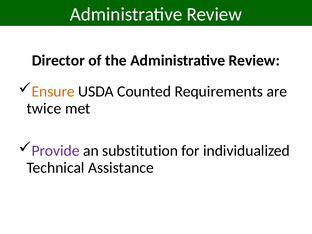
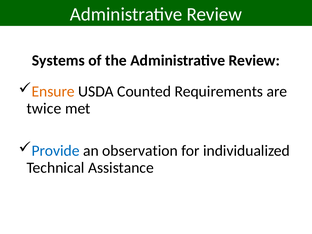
Director: Director -> Systems (58, 60)
Provide colour: purple -> blue (56, 151)
substitution: substitution -> observation (140, 151)
